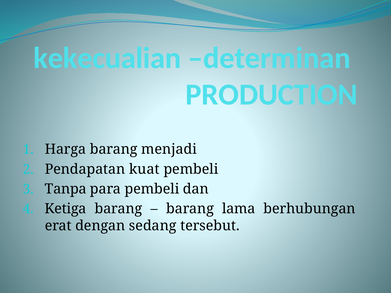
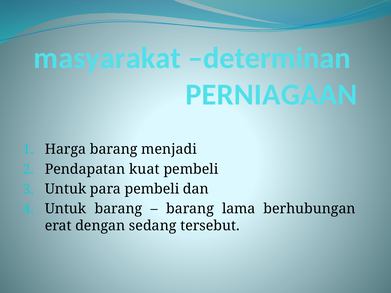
kekecualian: kekecualian -> masyarakat (107, 58)
PRODUCTION: PRODUCTION -> PERNIAGAAN (271, 95)
Tanpa: Tanpa -> Untuk (66, 189)
Ketiga: Ketiga -> Untuk (65, 209)
